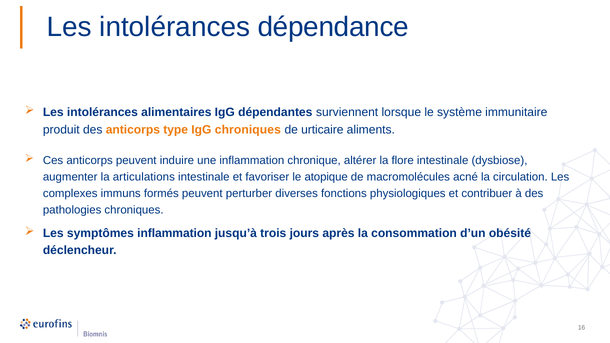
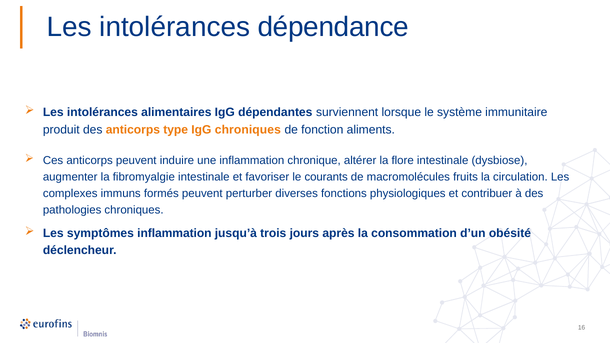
urticaire: urticaire -> fonction (322, 130)
articulations: articulations -> fibromyalgie (144, 177)
atopique: atopique -> courants (326, 177)
acné: acné -> fruits (466, 177)
